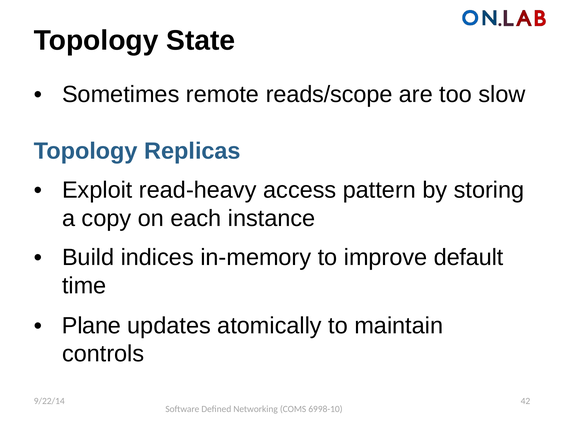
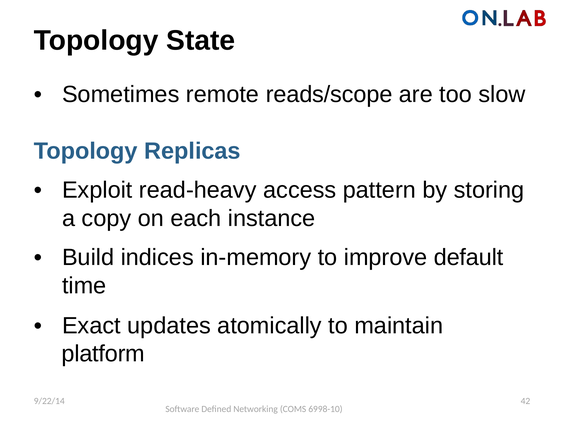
Plane: Plane -> Exact (91, 326)
controls: controls -> platform (103, 354)
